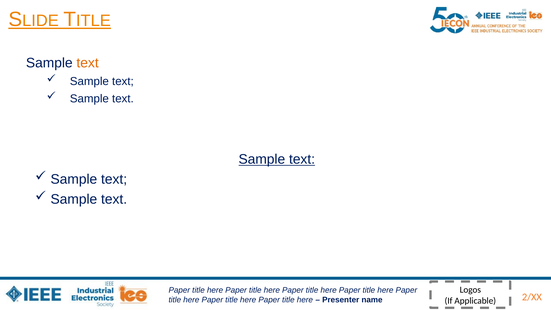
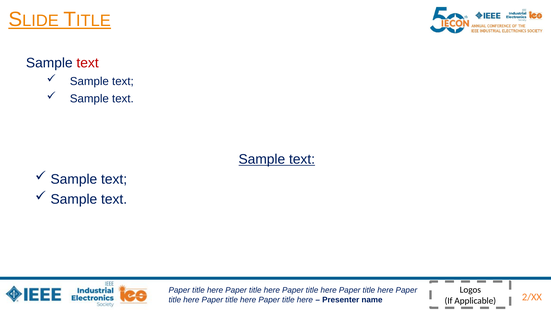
text colour: orange -> red (88, 63)
